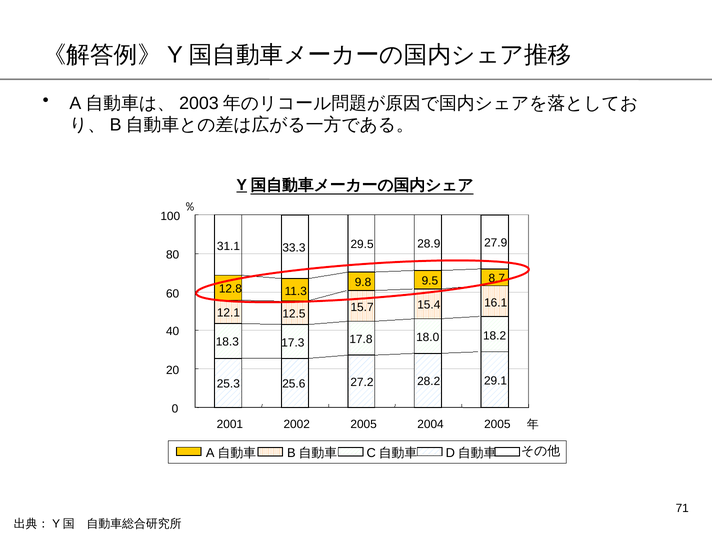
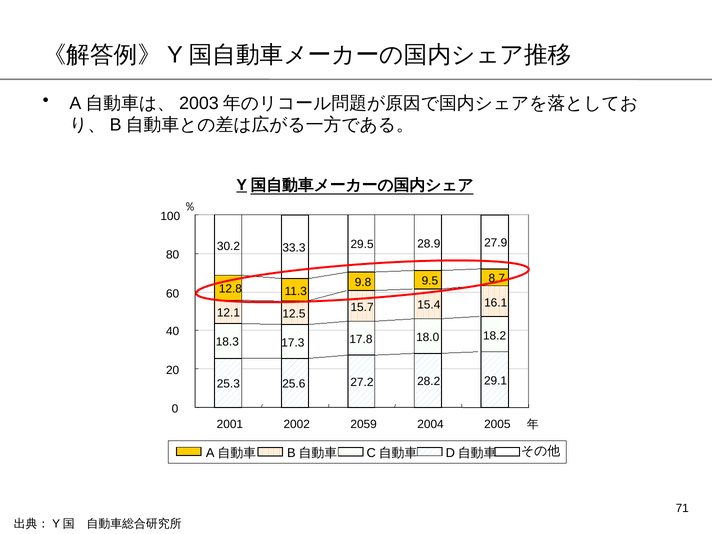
31.1: 31.1 -> 30.2 (228, 246)
2002 2005: 2005 -> 2059 (364, 424)
